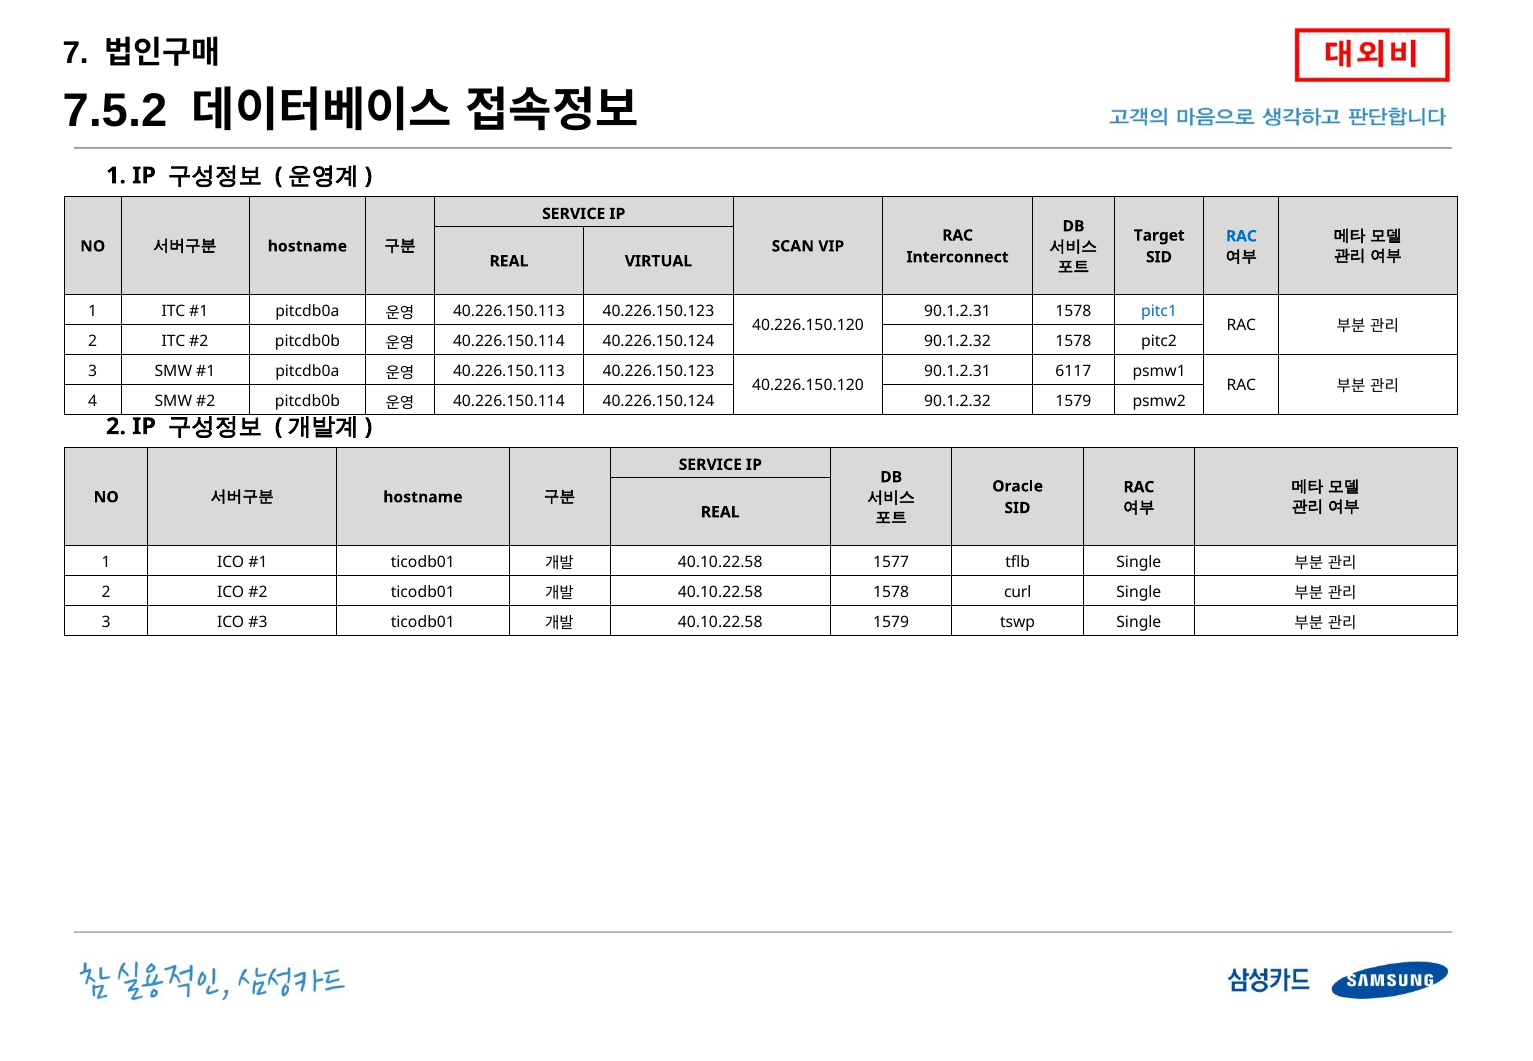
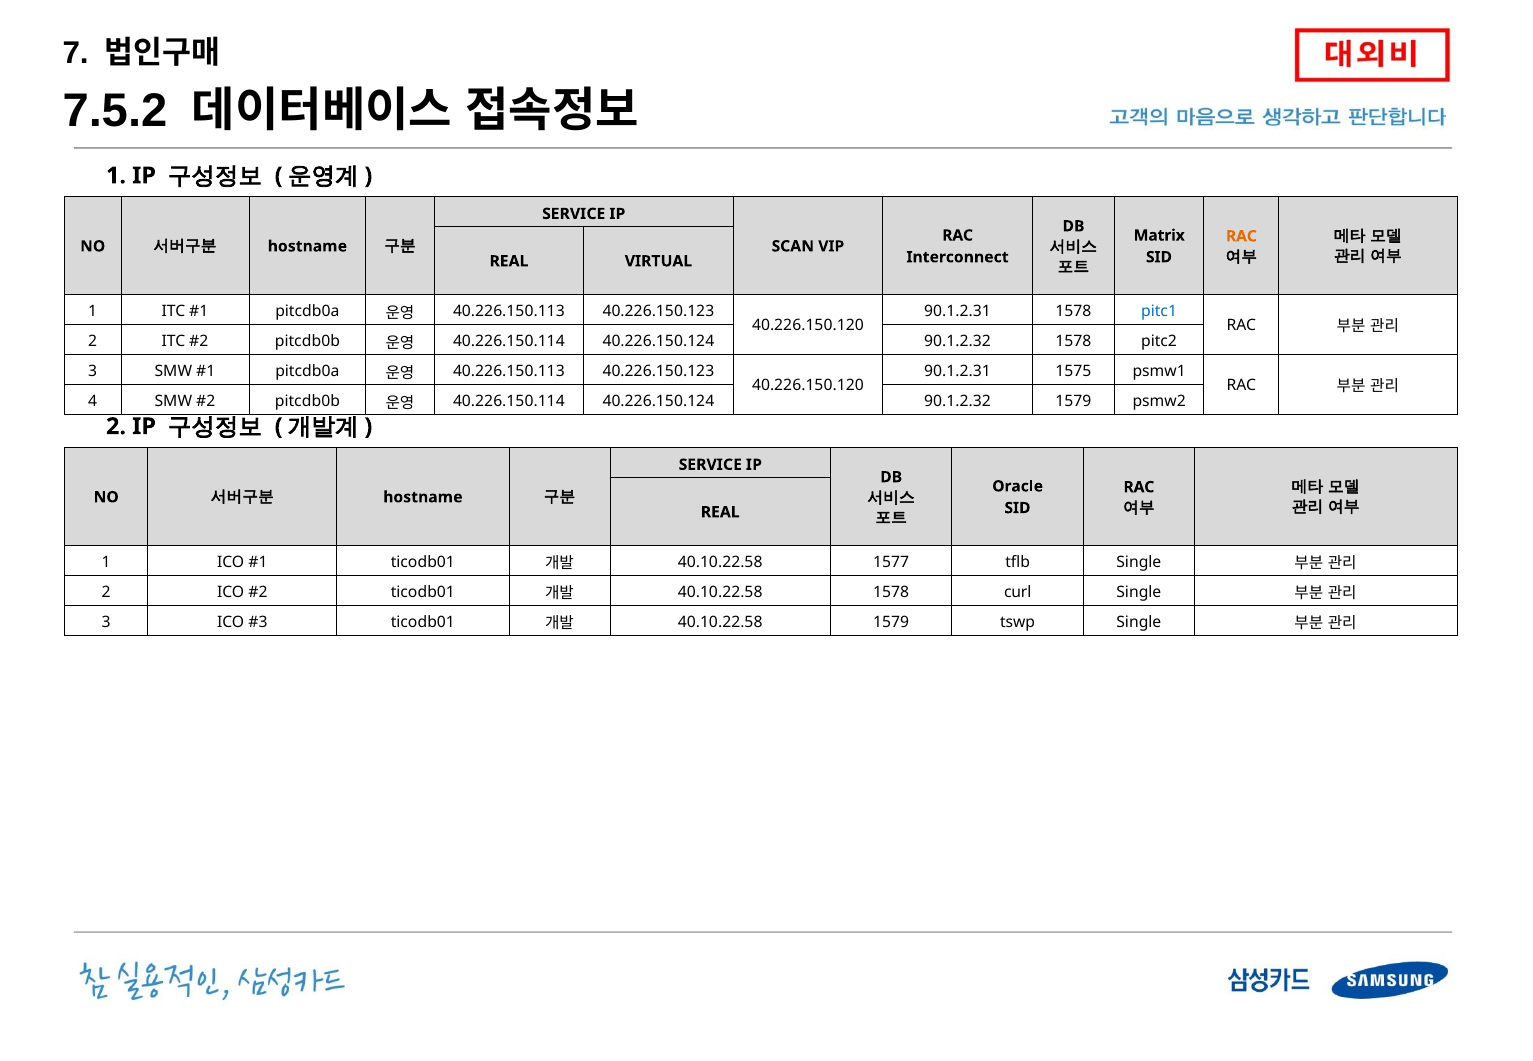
Target: Target -> Matrix (1159, 235)
RAC colour: blue -> orange (1241, 236)
6117: 6117 -> 1575 (1073, 372)
